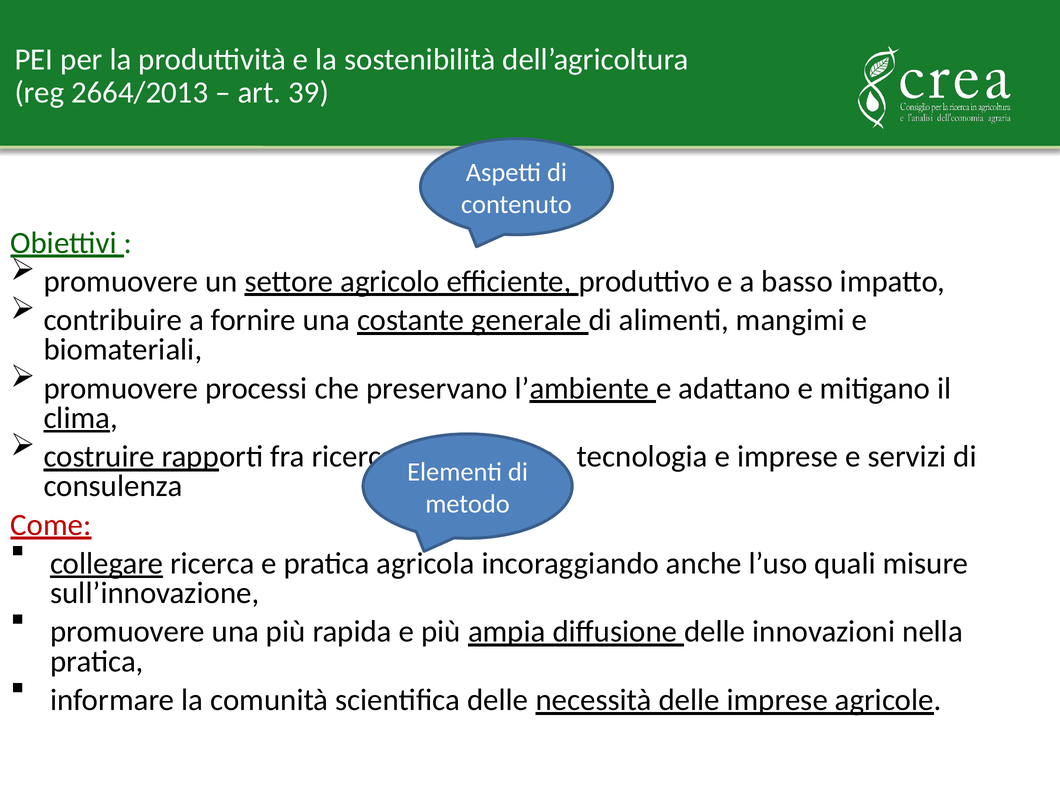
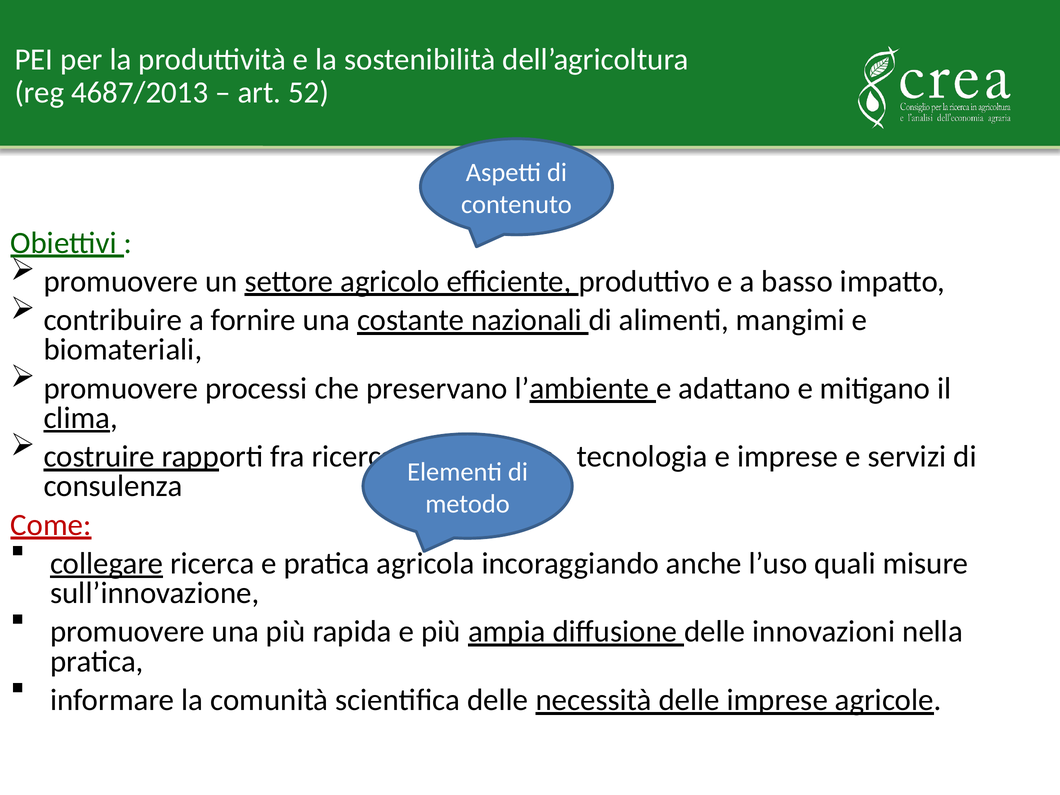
2664/2013: 2664/2013 -> 4687/2013 (140, 93)
39: 39 -> 52 (309, 93)
generale: generale -> nazionali (526, 320)
